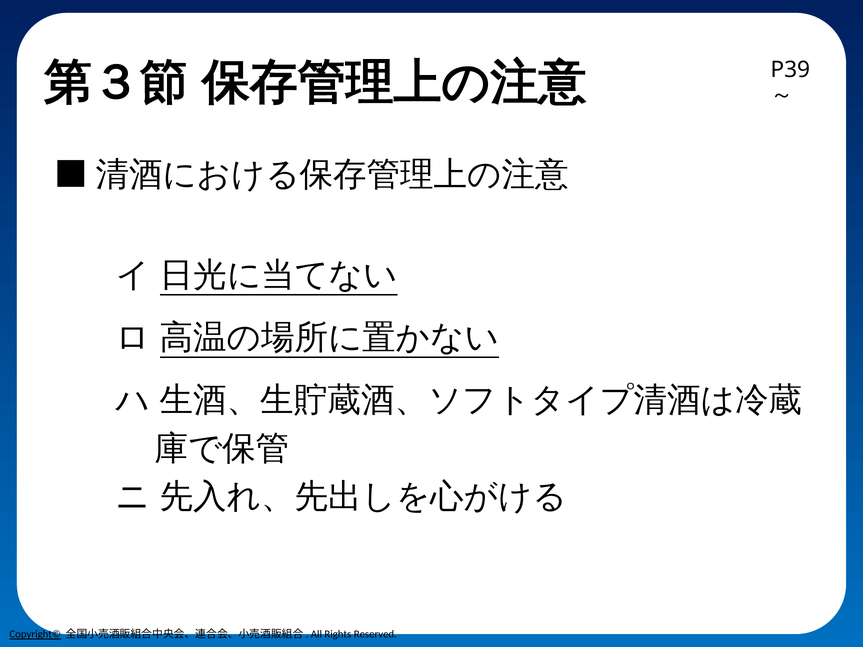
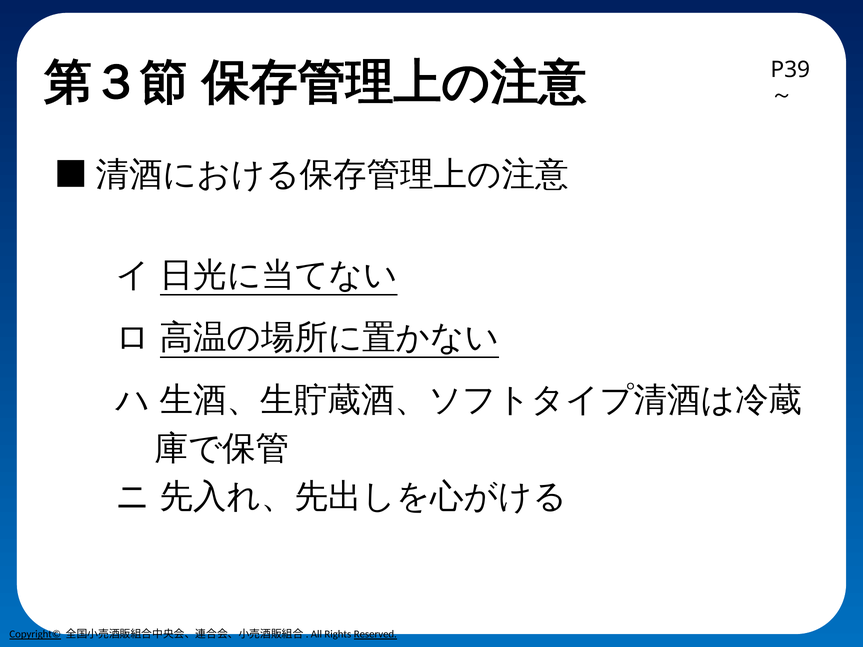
Reserved underline: none -> present (375, 635)
